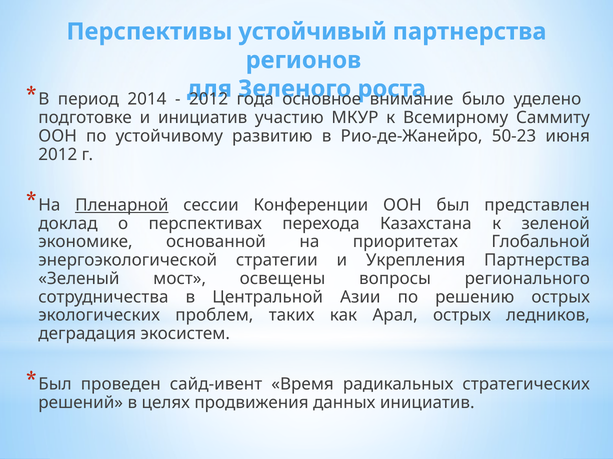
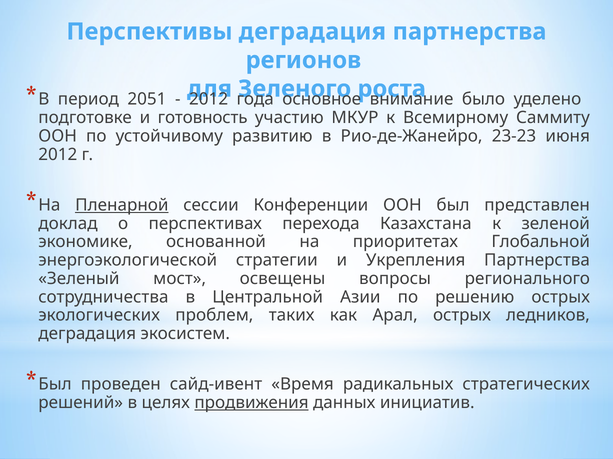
Перспективы устойчивый: устойчивый -> деградация (312, 32)
2014: 2014 -> 2051 (147, 100)
и инициатив: инициатив -> готовность (203, 118)
50-23: 50-23 -> 23-23 (514, 136)
продвижения underline: none -> present (252, 403)
